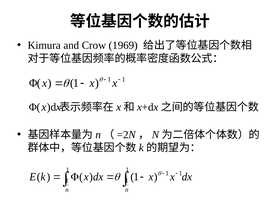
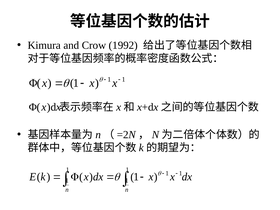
1969: 1969 -> 1992 (123, 45)
